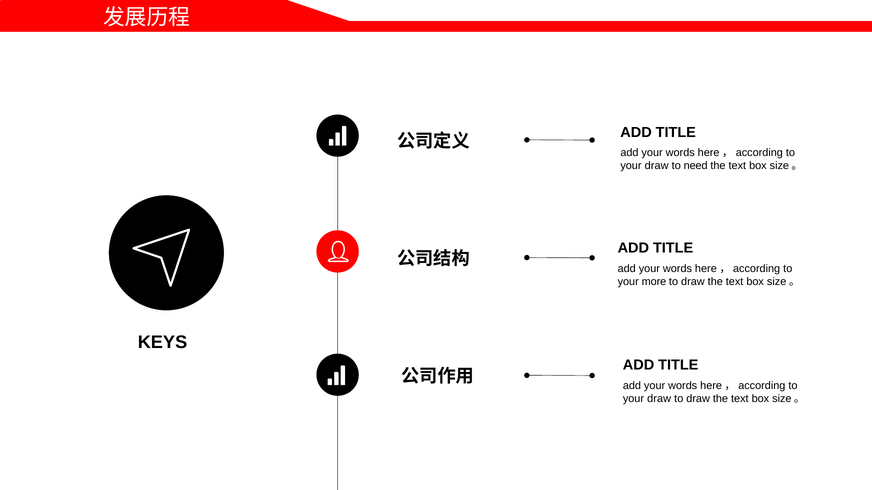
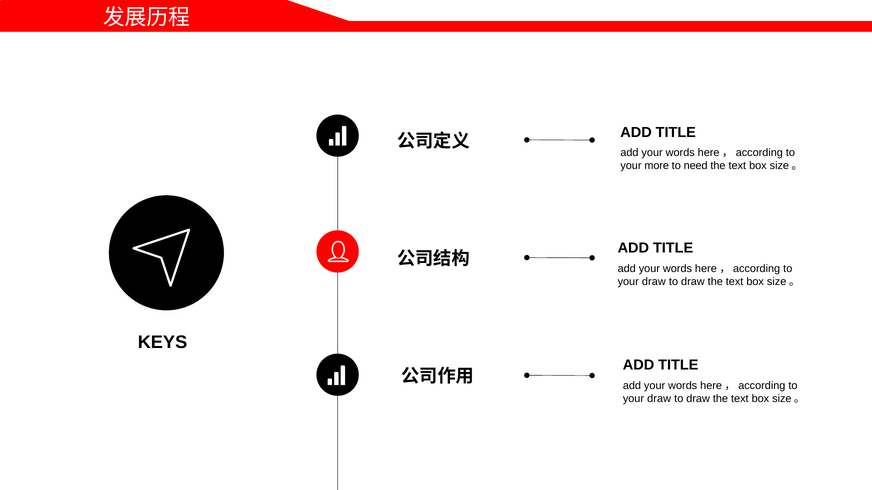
draw: draw -> more (657, 166)
more: more -> draw (654, 282)
